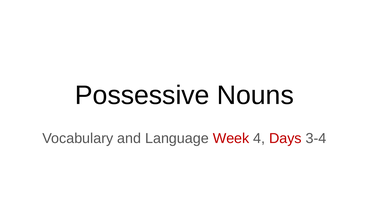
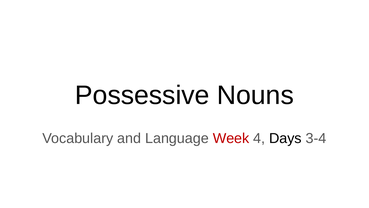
Days colour: red -> black (285, 138)
